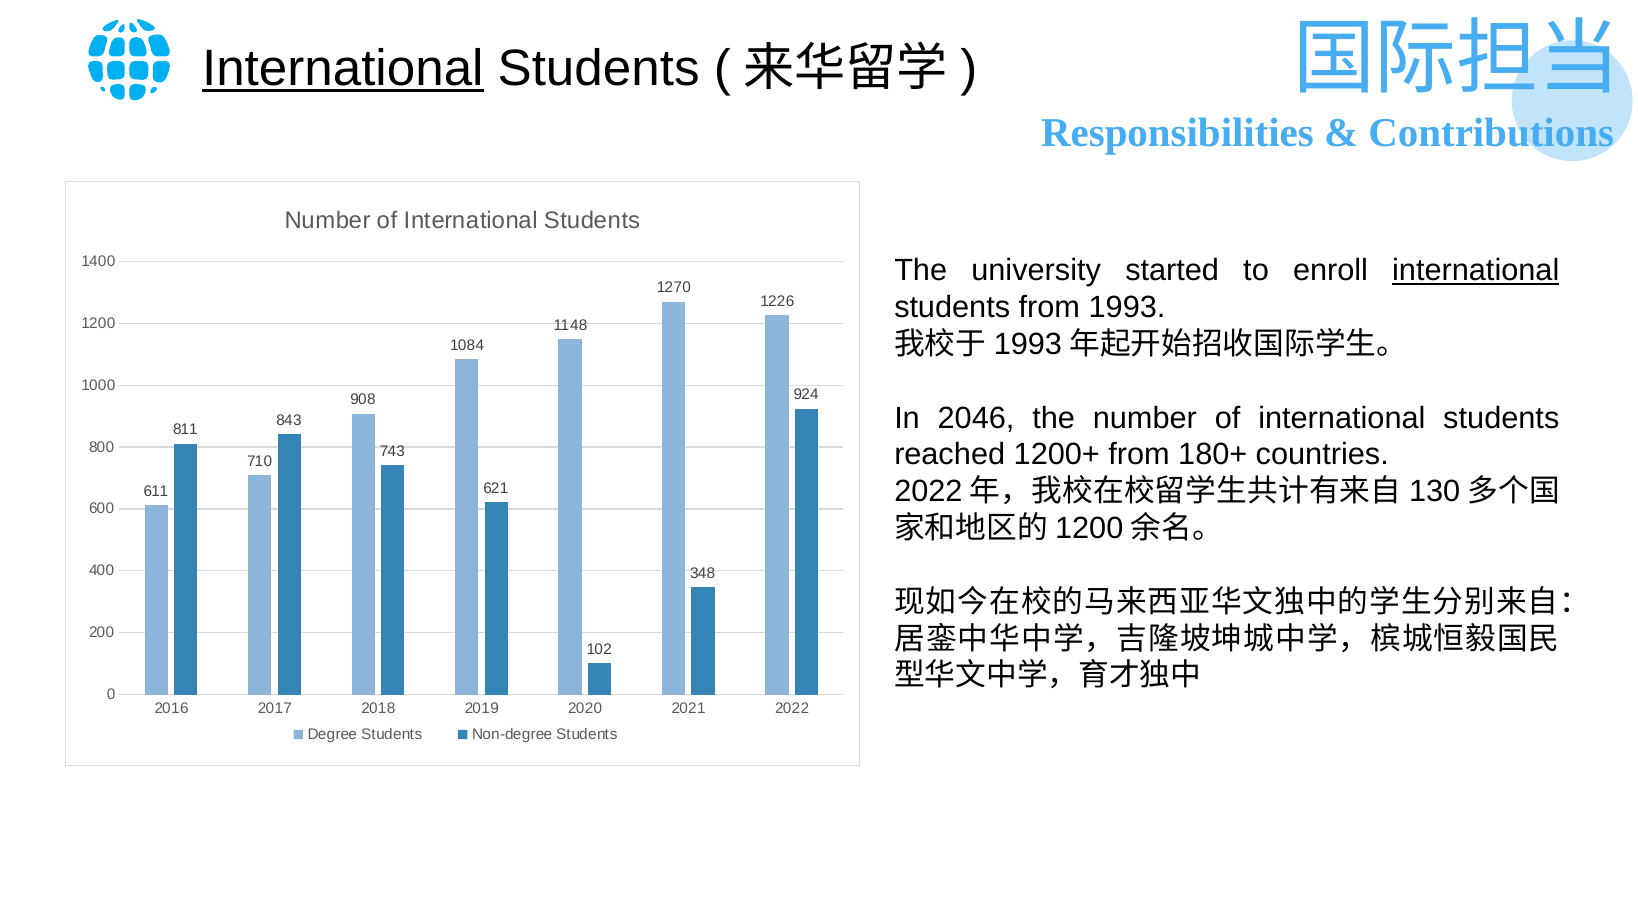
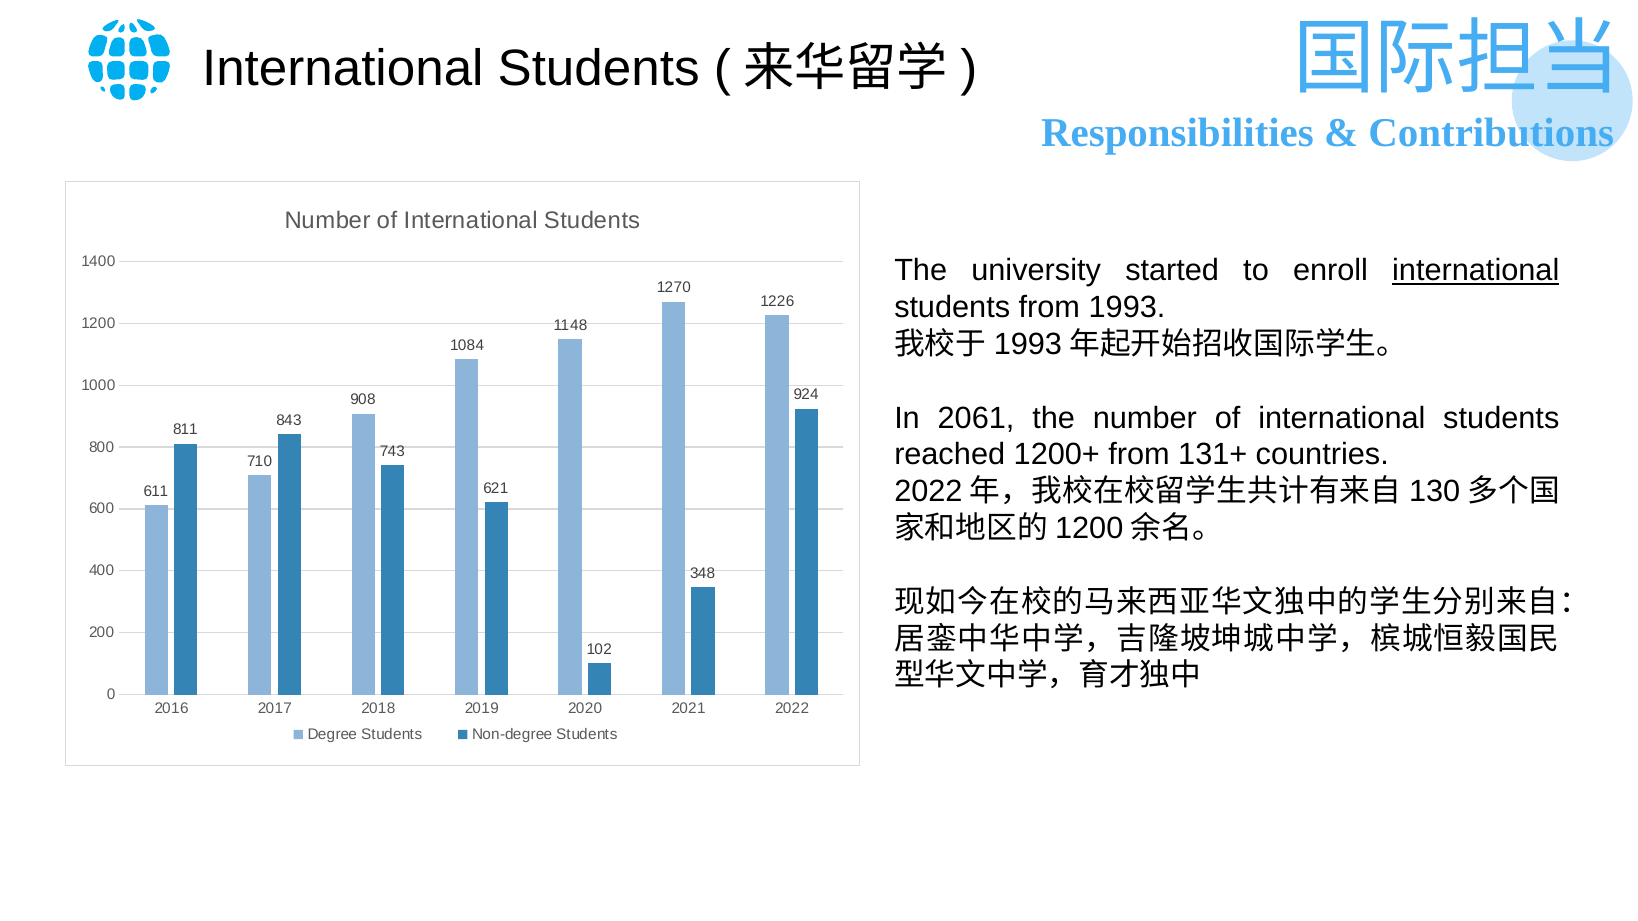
International underline: present -> none (343, 69)
2046: 2046 -> 2061 (976, 418)
180+: 180+ -> 131+ (1213, 455)
